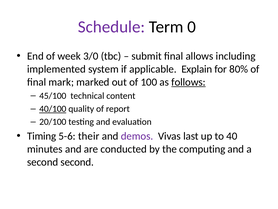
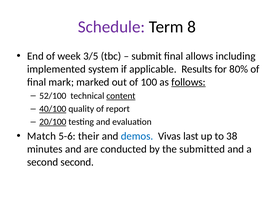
0: 0 -> 8 (192, 27)
3/0: 3/0 -> 3/5 (91, 56)
Explain: Explain -> Results (197, 69)
45/100: 45/100 -> 52/100 (53, 96)
content underline: none -> present (121, 96)
20/100 underline: none -> present (53, 122)
Timing: Timing -> Match (42, 136)
demos colour: purple -> blue (137, 136)
40: 40 -> 38 (232, 136)
computing: computing -> submitted (202, 149)
